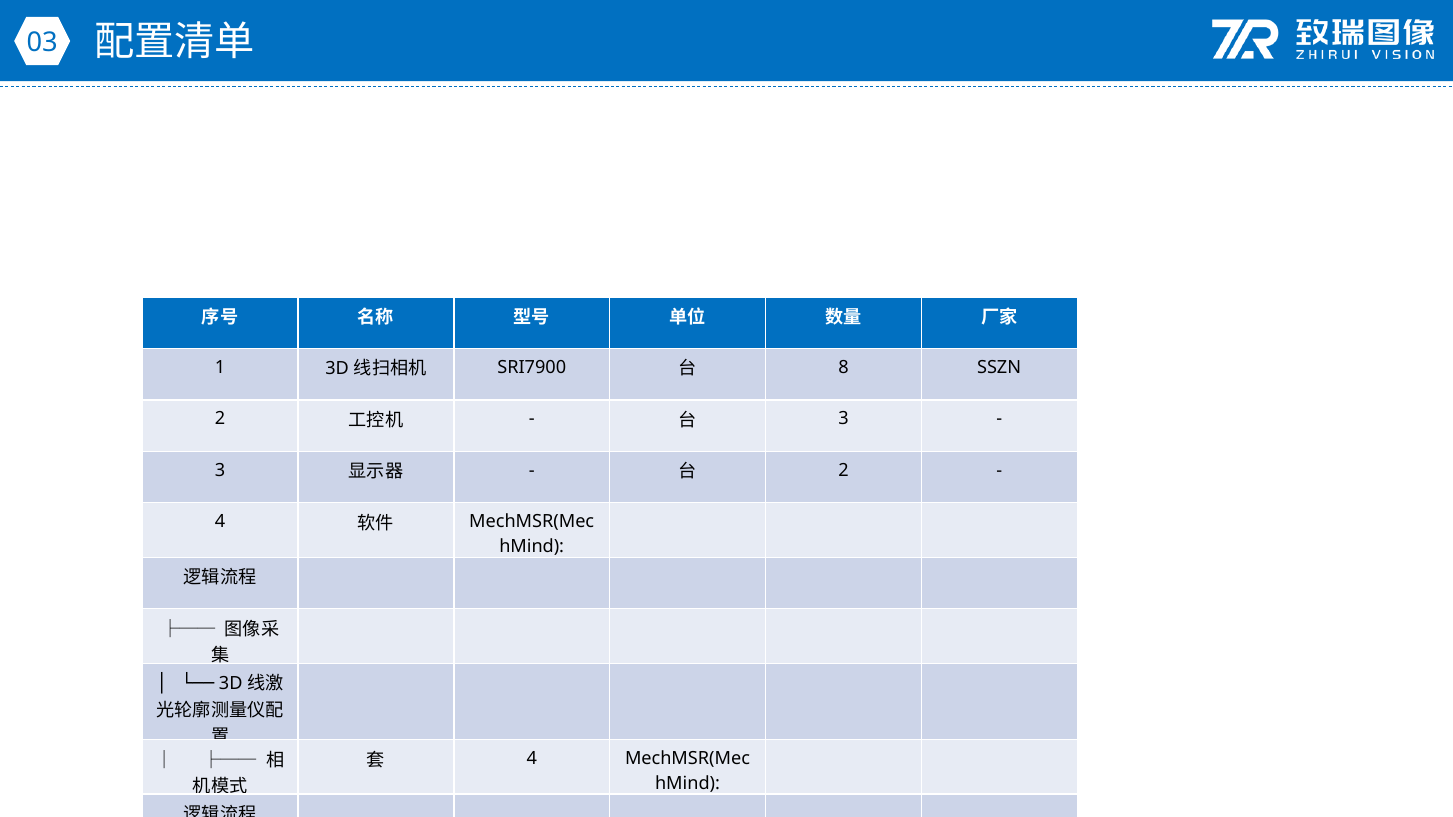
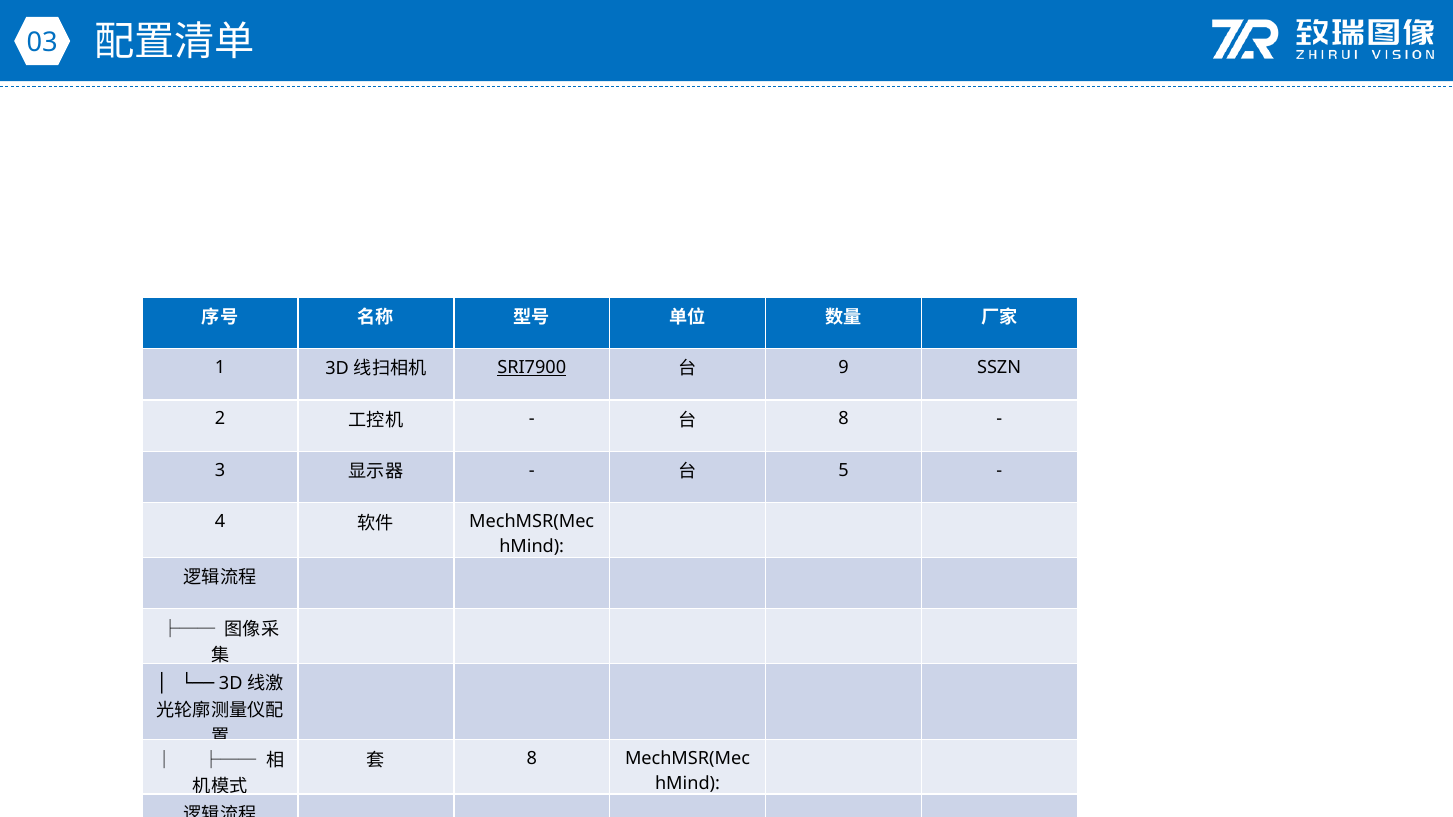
SRI7900 underline: none -> present (532, 367)
8: 8 -> 9 (843, 367)
3: 3 -> 8 (843, 419)
2: 2 -> 5 (843, 470)
4: 4 -> 8 (532, 759)
